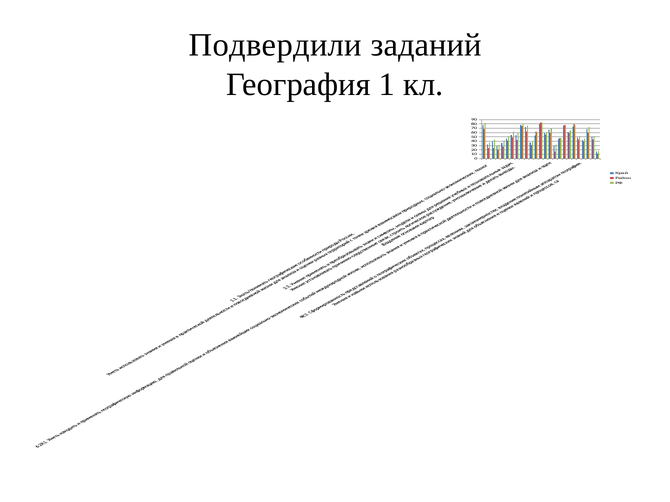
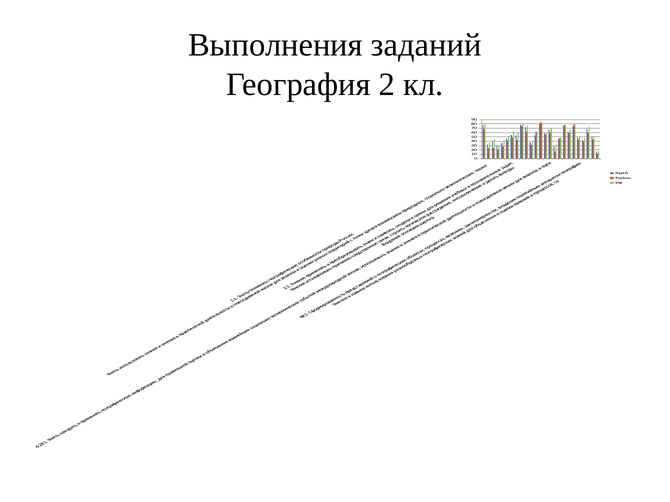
Подвердили: Подвердили -> Выполнения (276, 45)
1: 1 -> 2 (387, 84)
